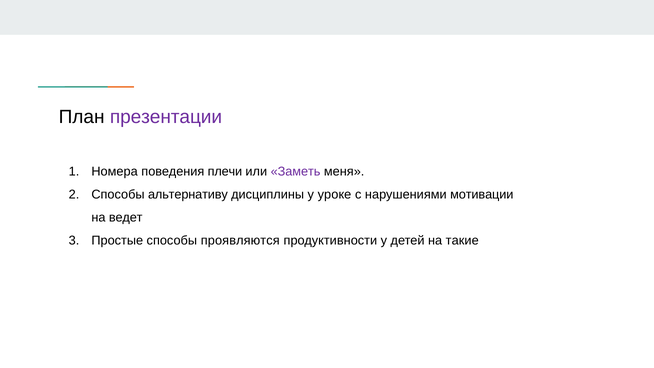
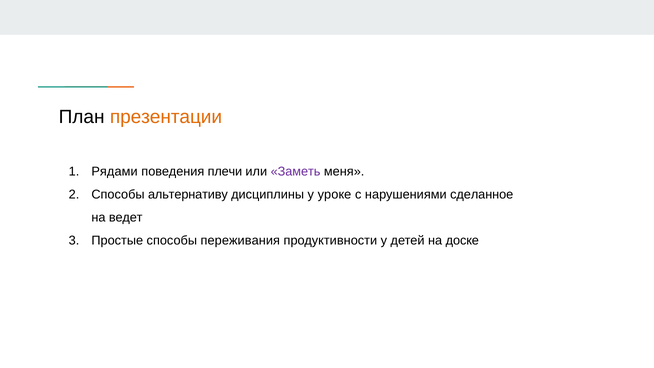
презентации colour: purple -> orange (166, 117)
Номера: Номера -> Рядами (115, 171)
мотивации: мотивации -> сделанное (482, 194)
проявляются: проявляются -> переживания (240, 240)
такие: такие -> доске (462, 240)
